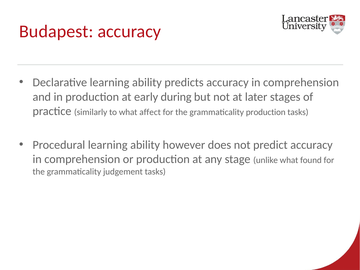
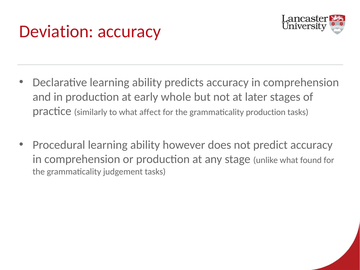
Budapest: Budapest -> Deviation (56, 31)
during: during -> whole (176, 97)
